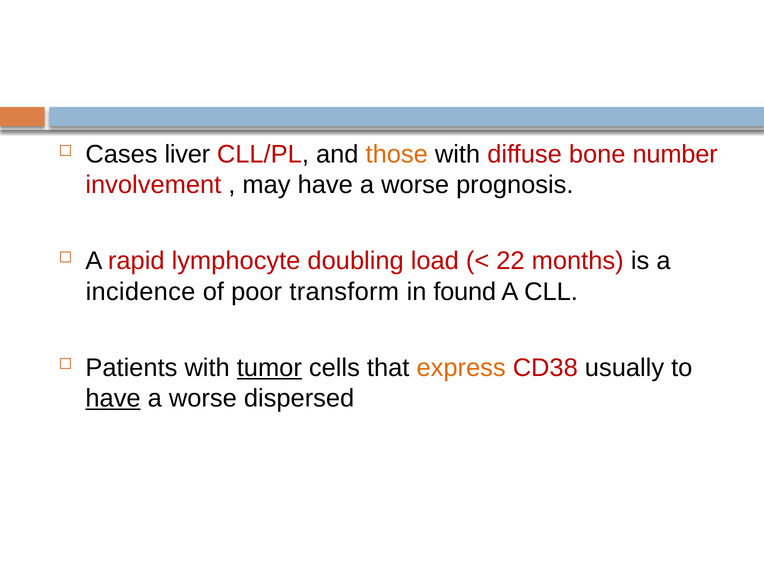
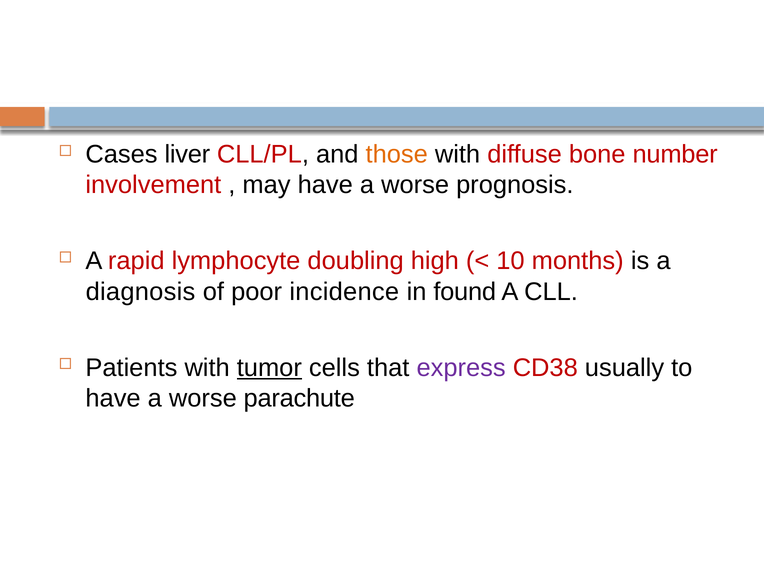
load: load -> high (435, 261)
22: 22 -> 10 (510, 261)
incidence: incidence -> diagnosis (140, 292)
transform: transform -> incidence (344, 292)
express colour: orange -> purple (461, 368)
have underline: present -> none (113, 398)
dispersed: dispersed -> parachute (299, 398)
